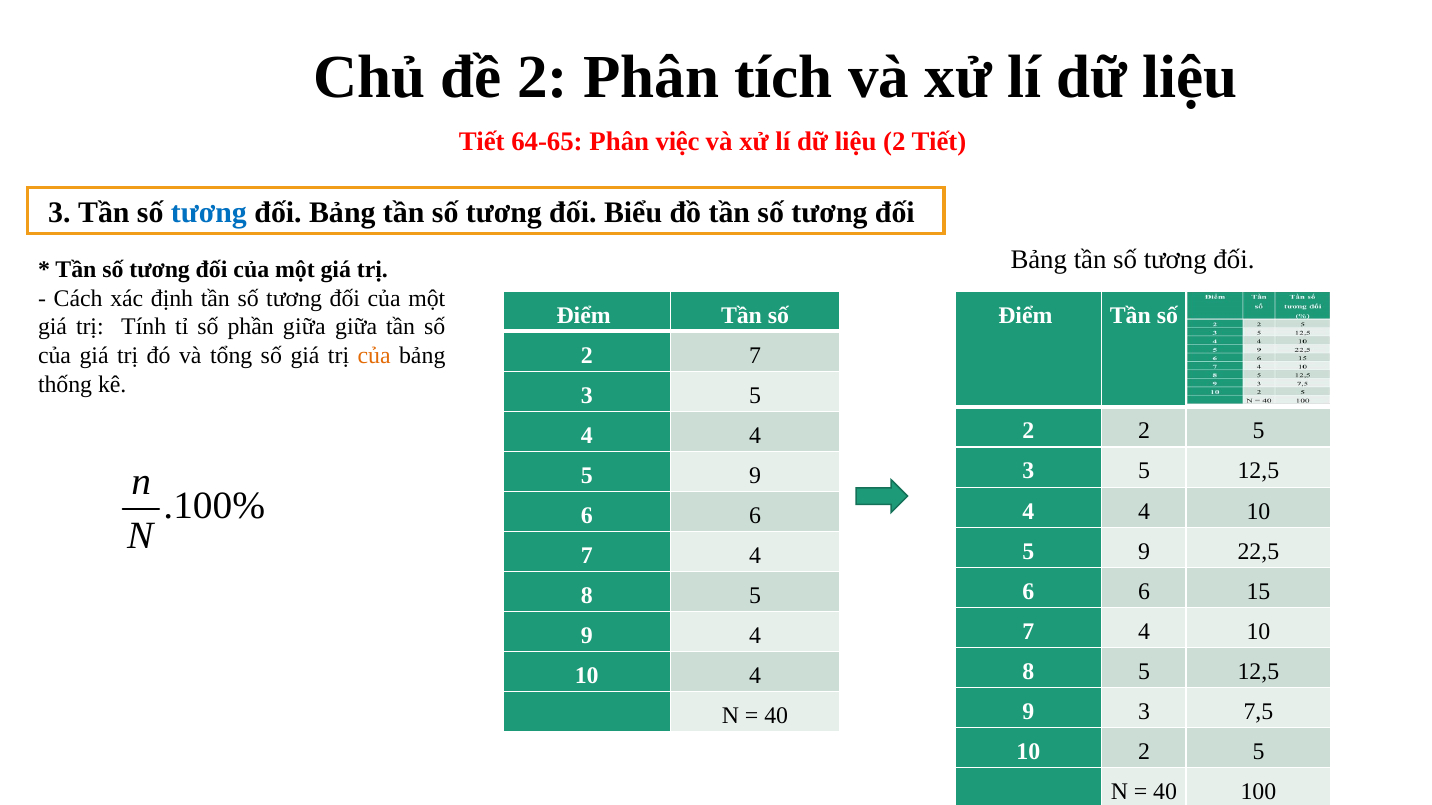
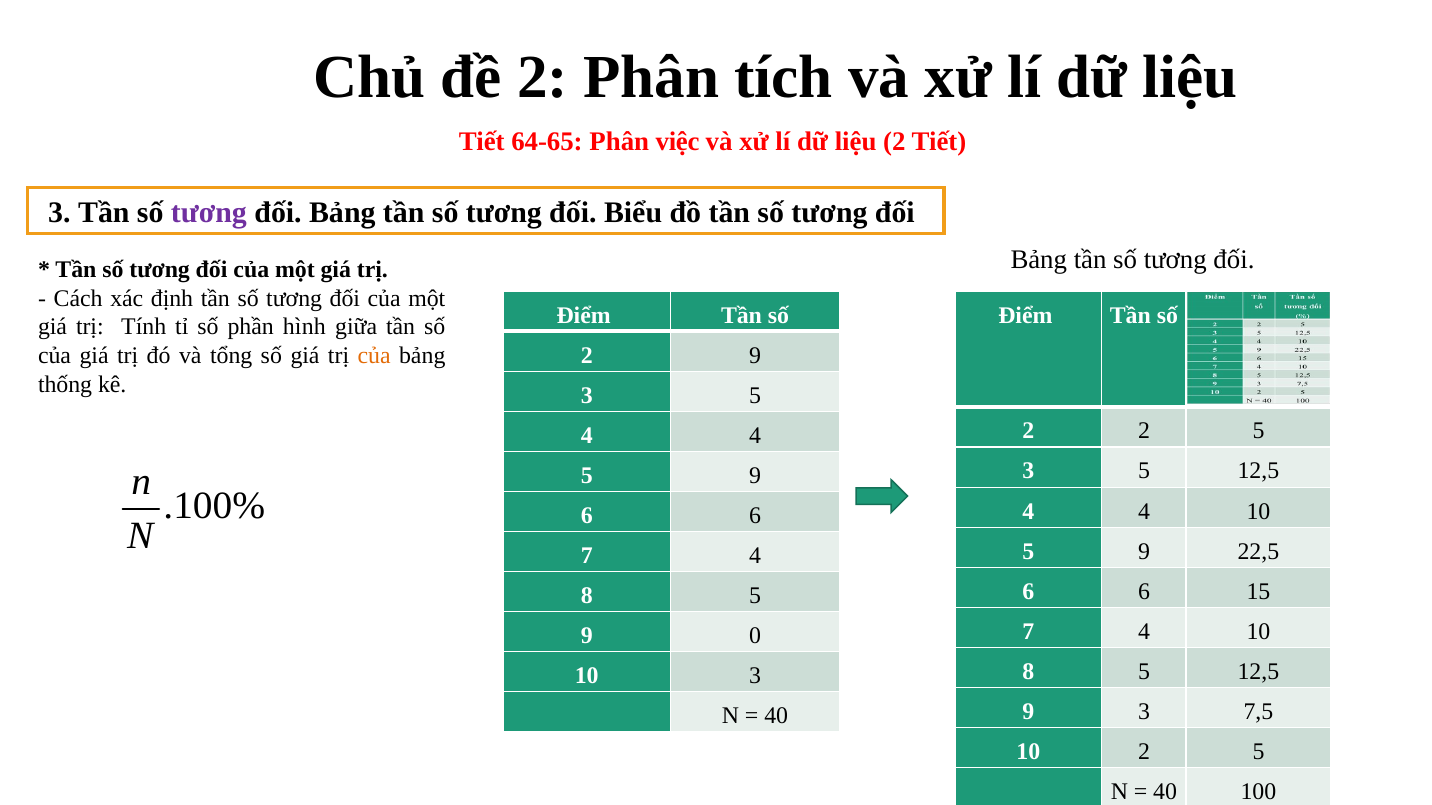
tương colour: blue -> purple (209, 213)
phần giữa: giữa -> hình (304, 327)
2 7: 7 -> 9 (755, 356)
9 4: 4 -> 0 (755, 636)
10 4: 4 -> 3 (755, 676)
